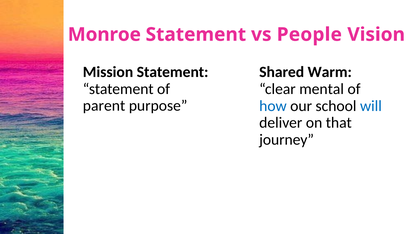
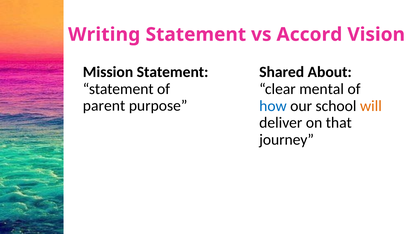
Monroe: Monroe -> Writing (104, 35)
People: People -> Accord (309, 35)
Warm: Warm -> About (330, 72)
will colour: blue -> orange (371, 106)
